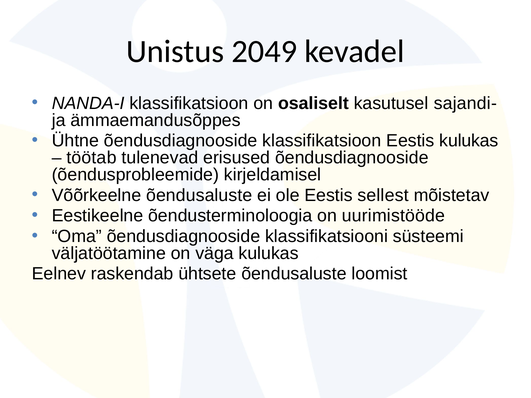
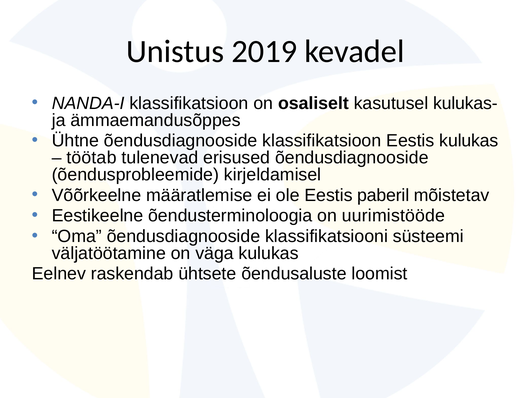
2049: 2049 -> 2019 (264, 51)
sajandi-: sajandi- -> kulukas- (465, 103)
Võõrkeelne õendusaluste: õendusaluste -> määratlemise (199, 195)
sellest: sellest -> paberil (383, 195)
